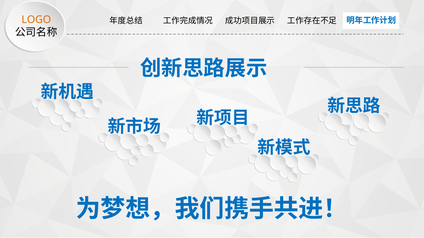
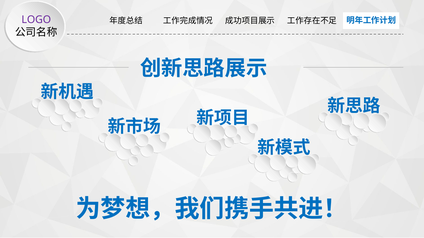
LOGO colour: orange -> purple (36, 20)
